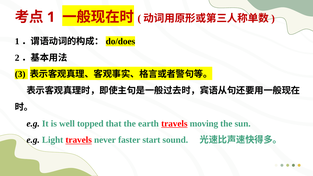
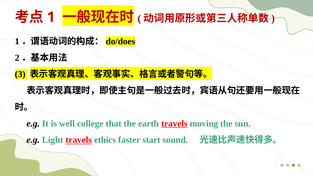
topped: topped -> college (90, 124)
never: never -> ethics (105, 140)
